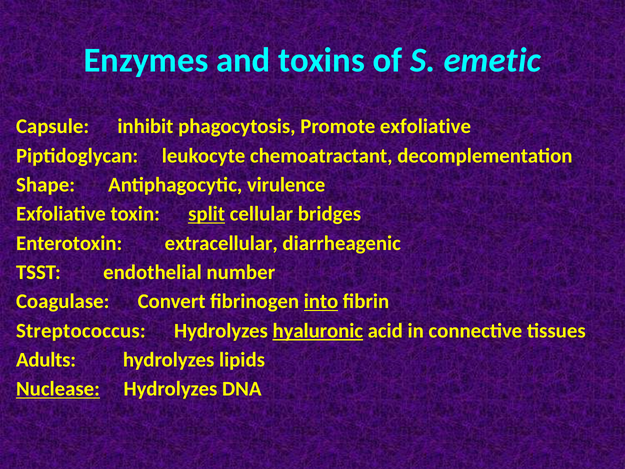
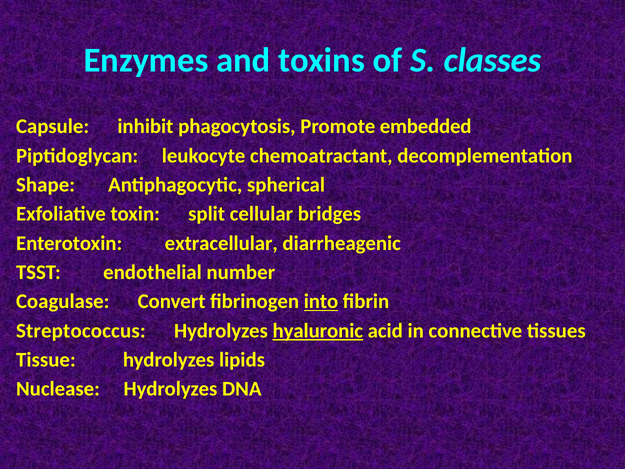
emetic: emetic -> classes (493, 60)
Promote exfoliative: exfoliative -> embedded (426, 126)
virulence: virulence -> spherical (286, 185)
split underline: present -> none (207, 214)
Adults: Adults -> Tissue (46, 360)
Nuclease underline: present -> none (58, 389)
